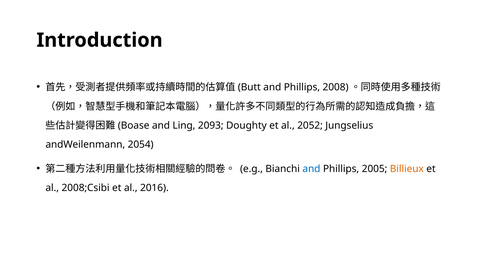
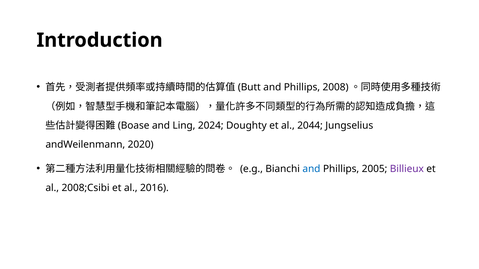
2093: 2093 -> 2024 (211, 126)
2052: 2052 -> 2044 (310, 126)
2054: 2054 -> 2020 (141, 145)
Billieux colour: orange -> purple (407, 169)
